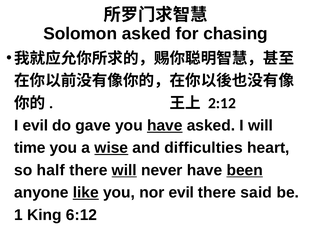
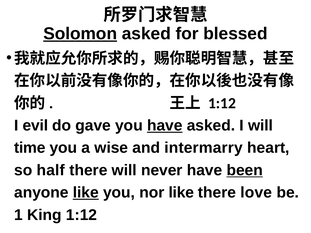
Solomon underline: none -> present (80, 34)
chasing: chasing -> blessed (235, 34)
2:12: 2:12 -> 1:12 (222, 103)
wise underline: present -> none (111, 148)
difficulties: difficulties -> intermarry (204, 148)
will underline: present -> none (124, 170)
nor evil: evil -> like (181, 193)
said: said -> love (256, 193)
King 6:12: 6:12 -> 1:12 (82, 215)
